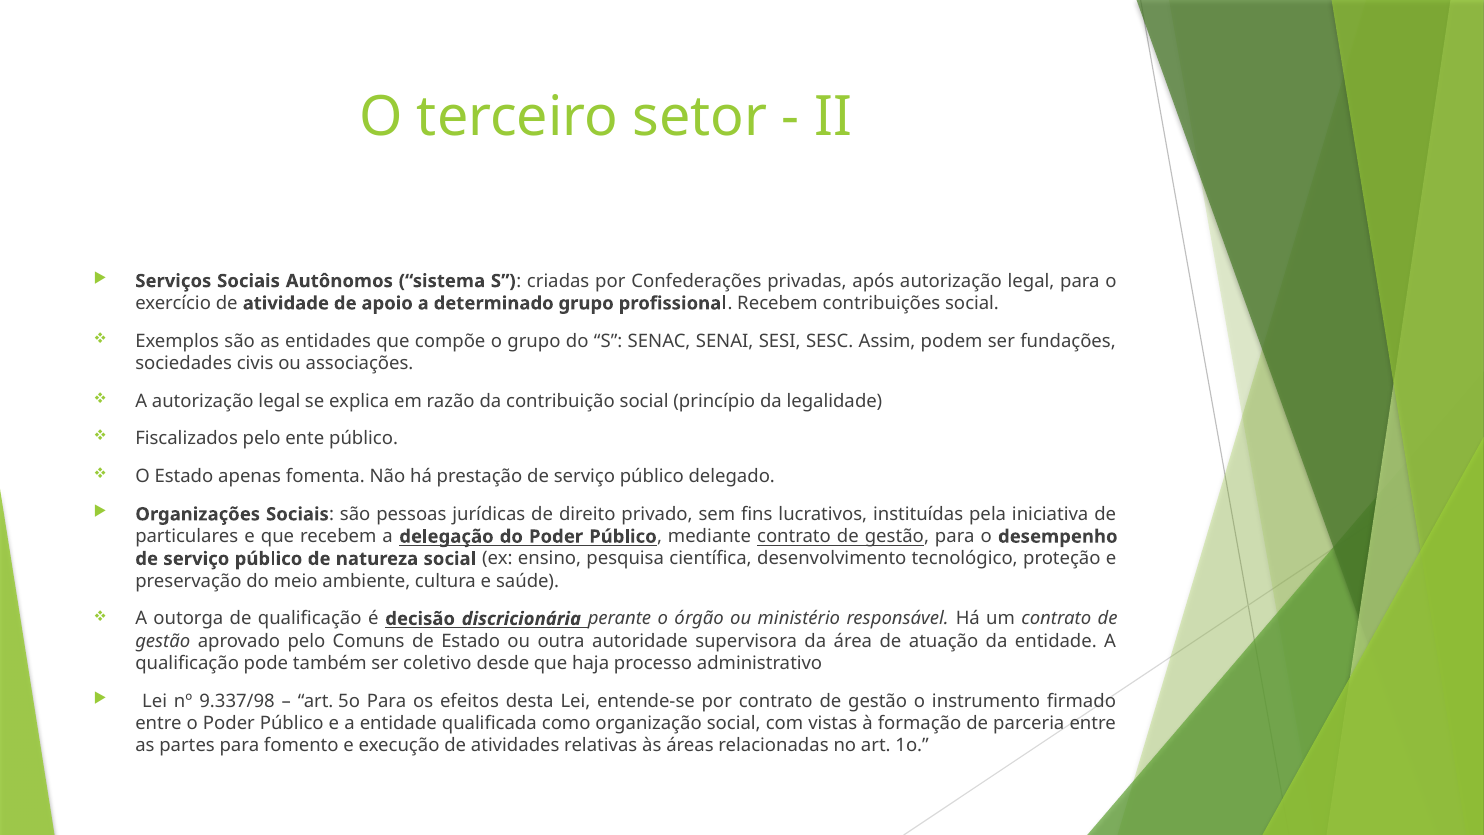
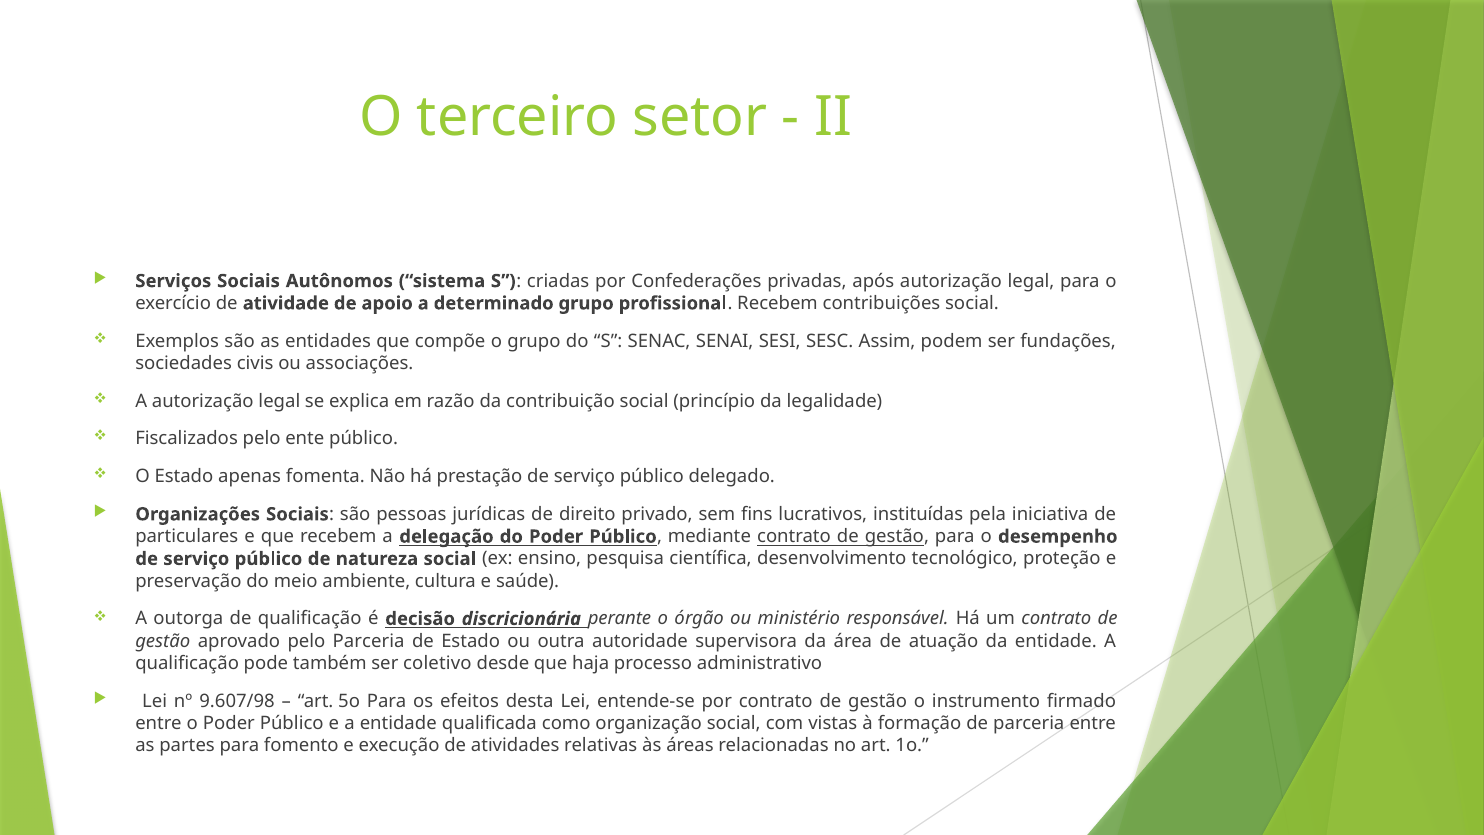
pelo Comuns: Comuns -> Parceria (369, 641)
9.337/98: 9.337/98 -> 9.607/98 (237, 701)
